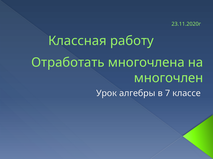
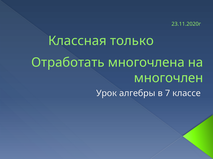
работу: работу -> только (132, 41)
